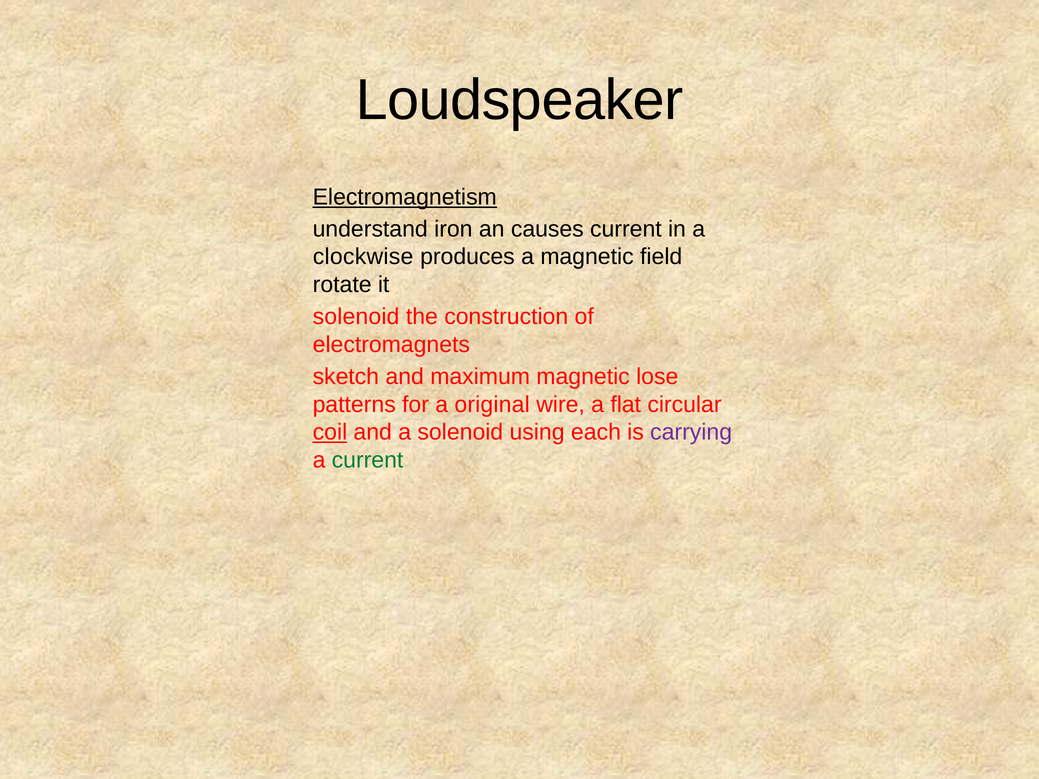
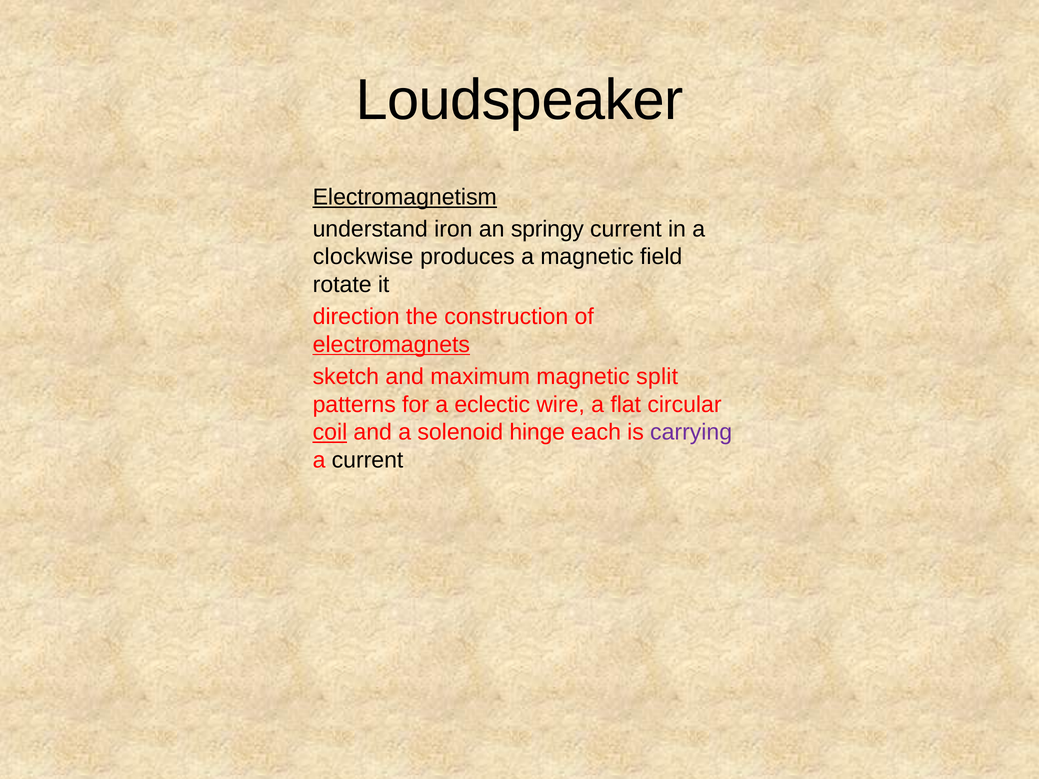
causes: causes -> springy (547, 229)
solenoid: solenoid -> direction (356, 317)
electromagnets underline: none -> present (391, 345)
lose: lose -> split (657, 377)
original: original -> eclectic (492, 405)
using: using -> hinge (537, 432)
current colour: green -> black (368, 460)
